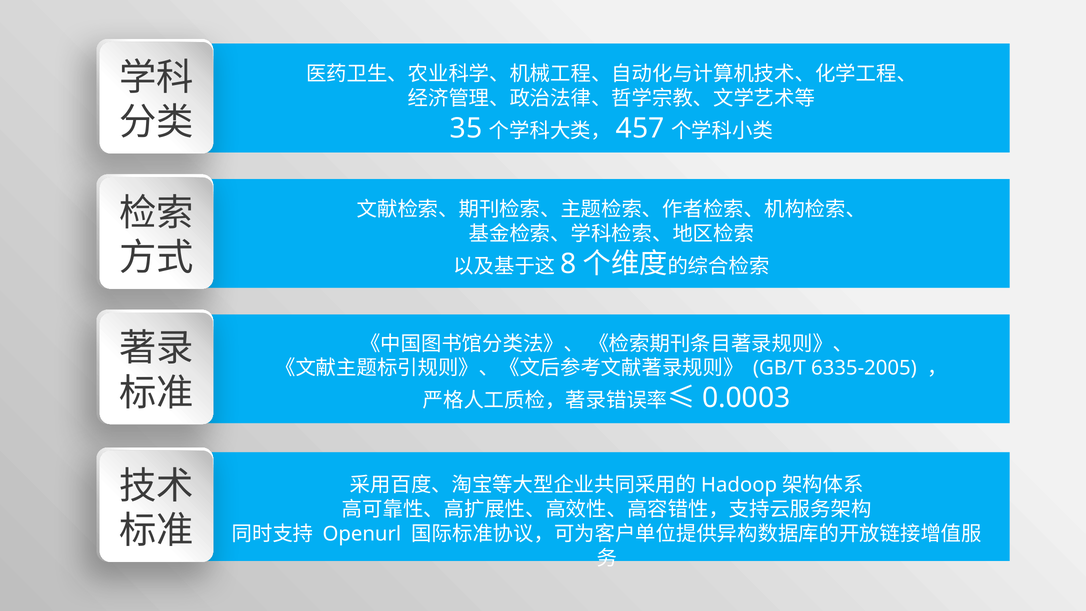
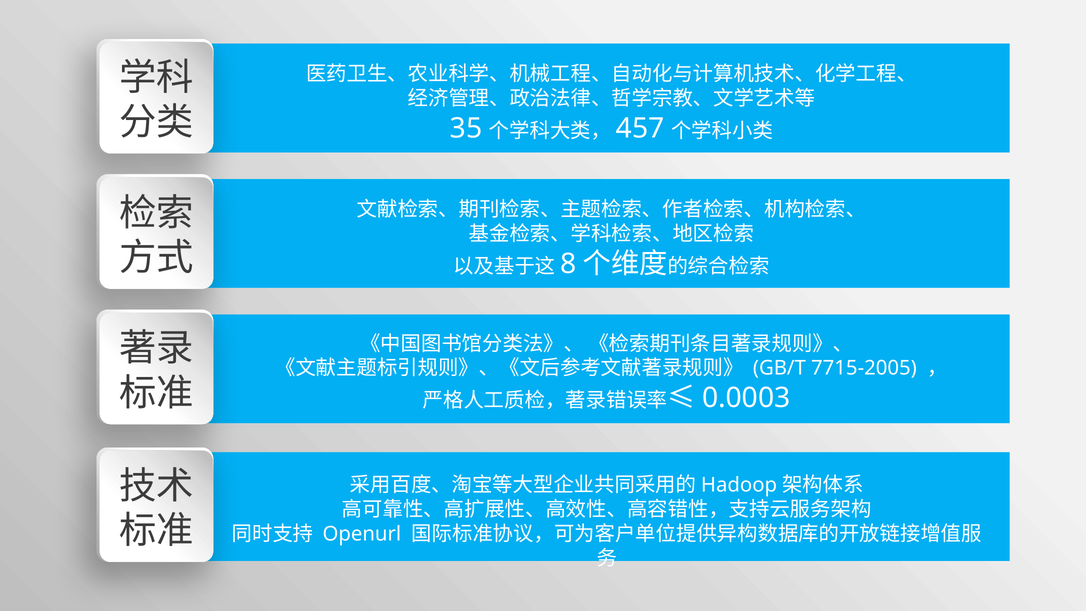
6335-2005: 6335-2005 -> 7715-2005 (864, 368)
